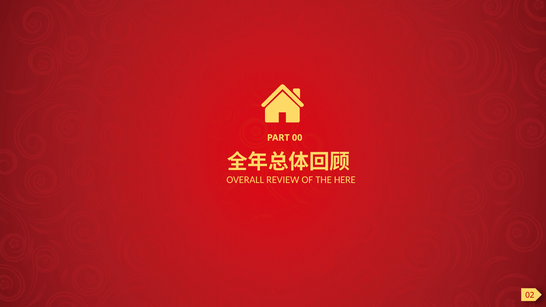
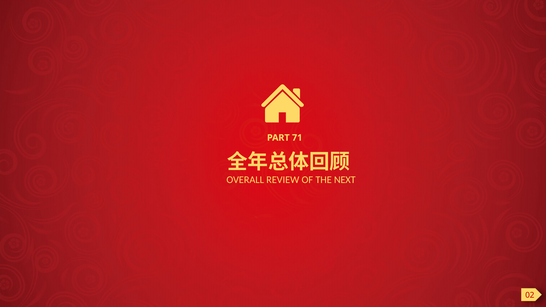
00: 00 -> 71 (297, 138)
HERE: HERE -> NEXT (345, 180)
